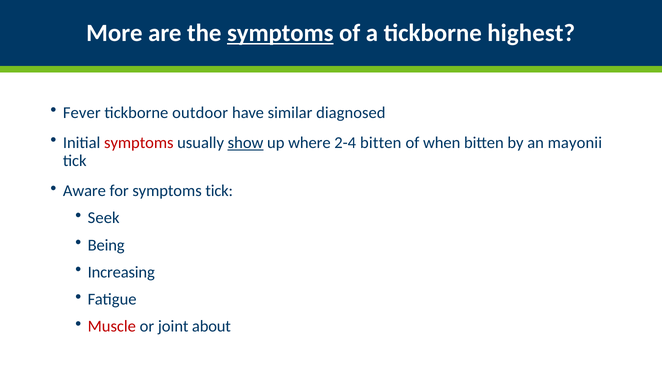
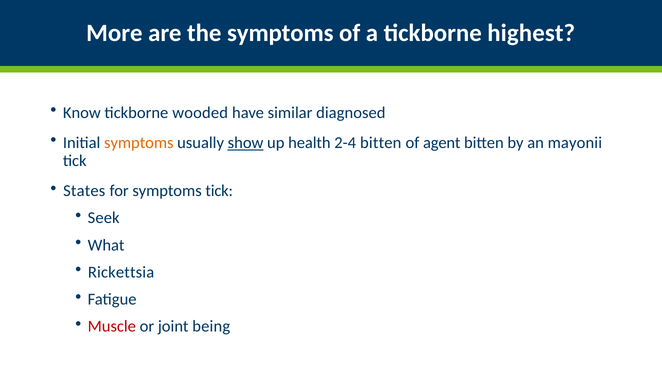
symptoms underline: present -> none (280, 33)
Fever: Fever -> Know (82, 113)
outdoor: outdoor -> wooded (200, 113)
symptoms colour: red -> orange (139, 143)
where: where -> health (309, 143)
when: when -> agent (442, 143)
Aware: Aware -> States (84, 191)
Being: Being -> What (106, 245)
Increasing: Increasing -> Rickettsia (121, 273)
about: about -> being (211, 327)
